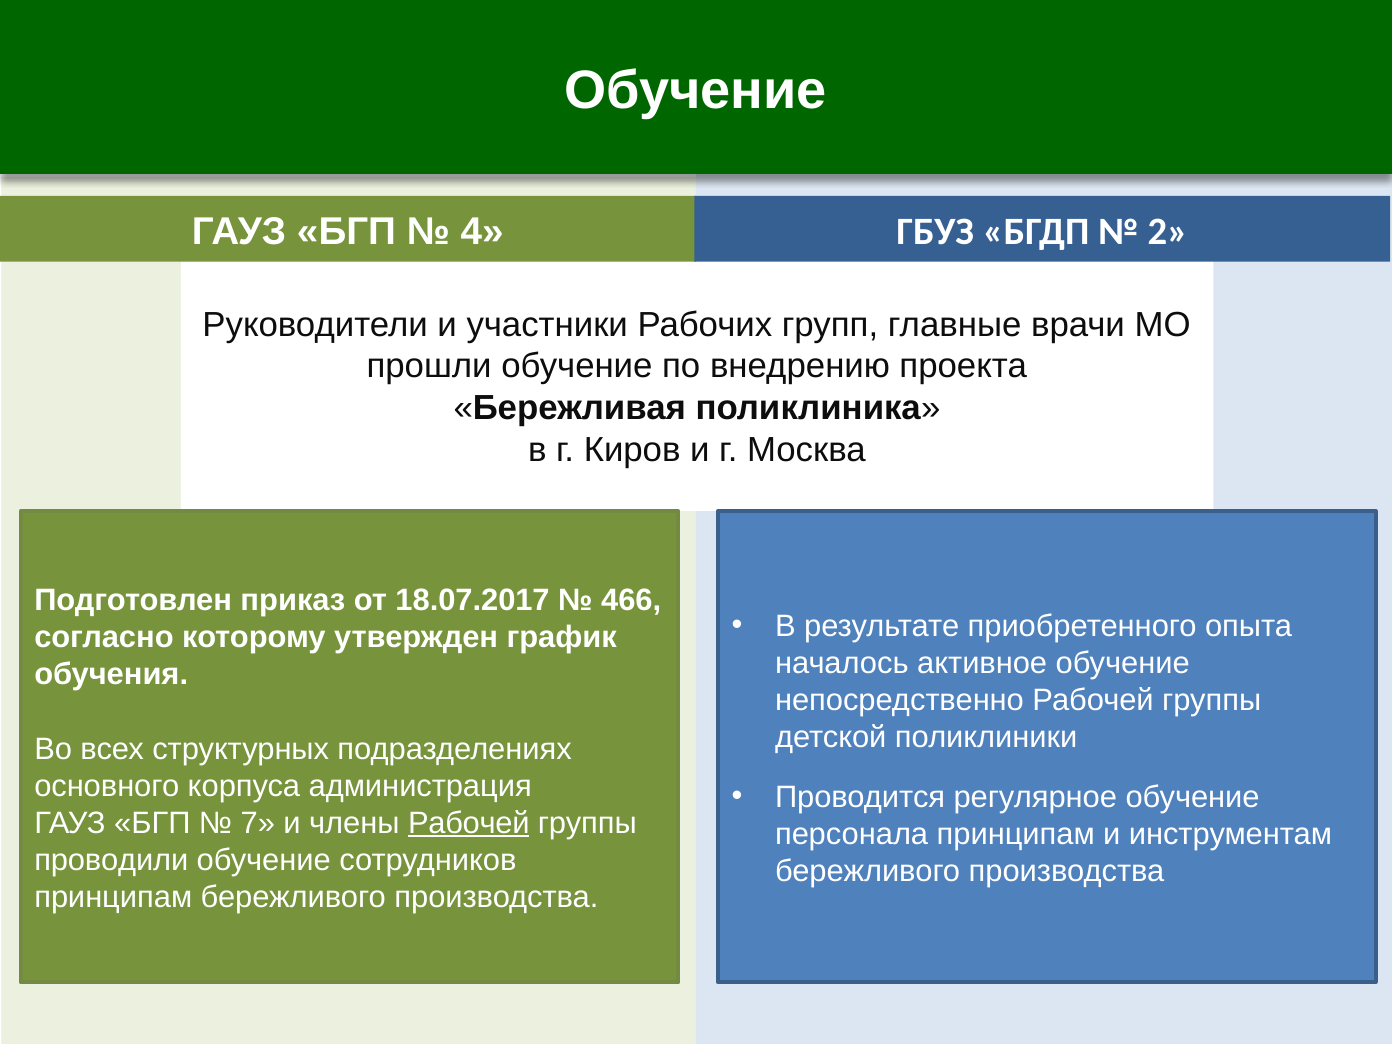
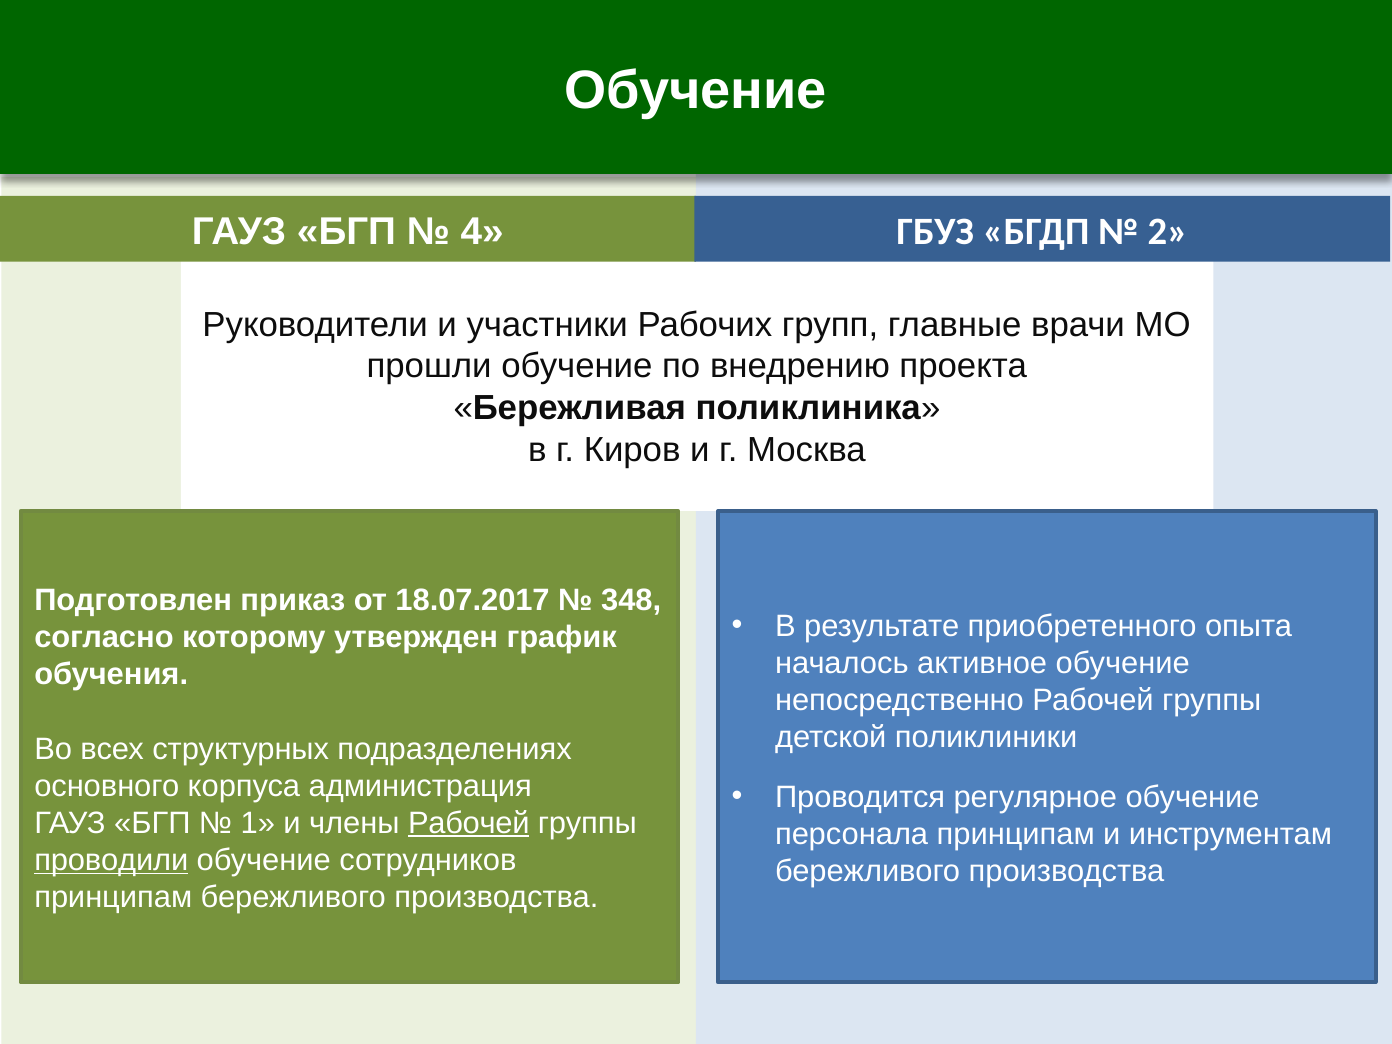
466: 466 -> 348 (631, 600)
7: 7 -> 1 (258, 823)
проводили underline: none -> present (111, 860)
